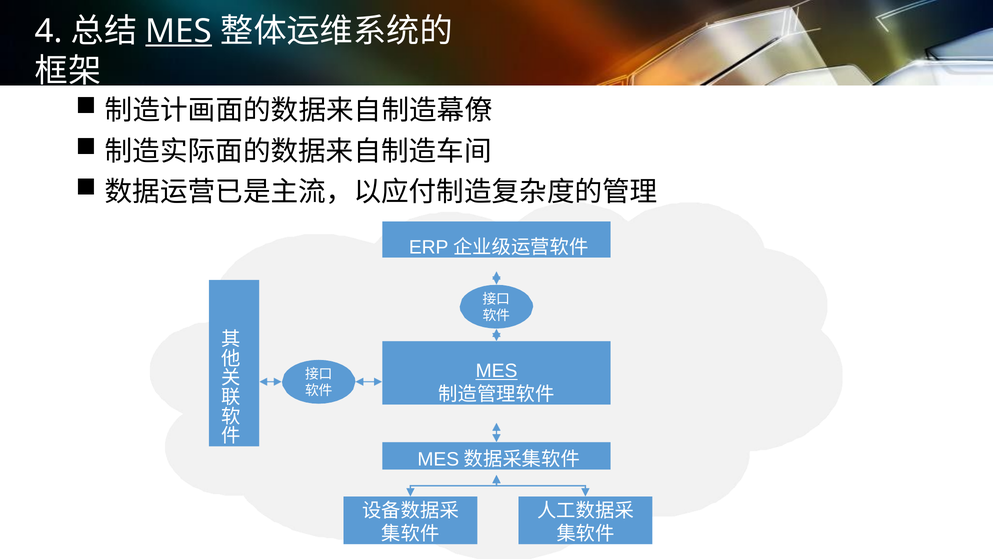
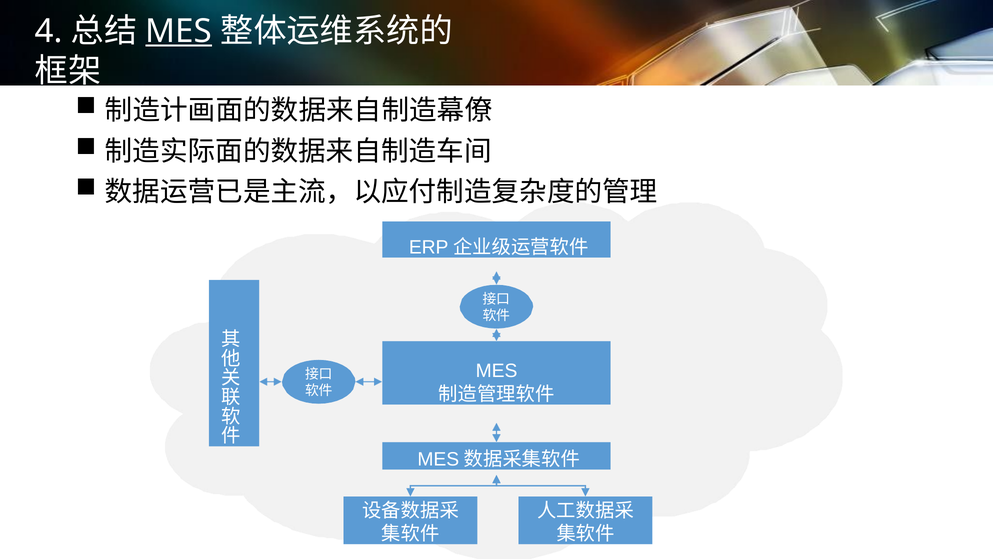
MES underline: present -> none (497, 371)
